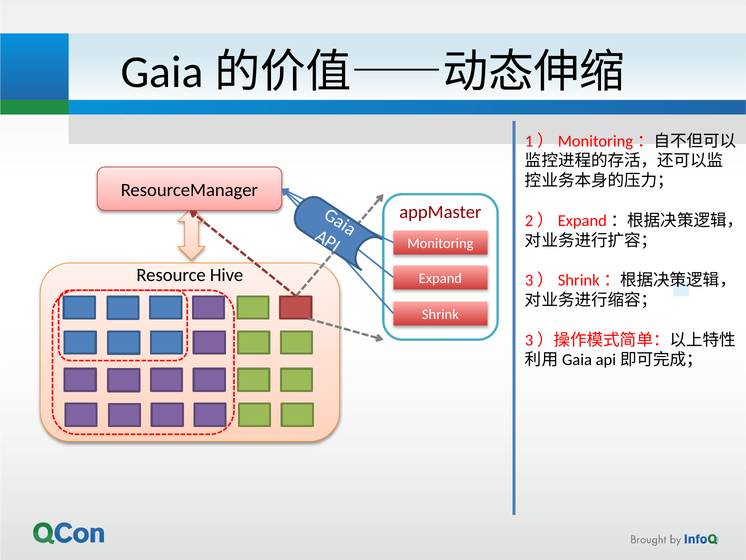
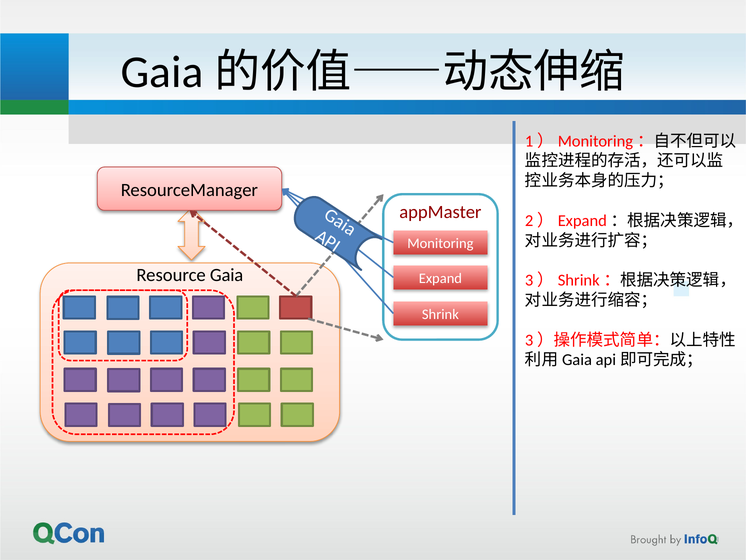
Hive: Hive -> Gaia (227, 275)
